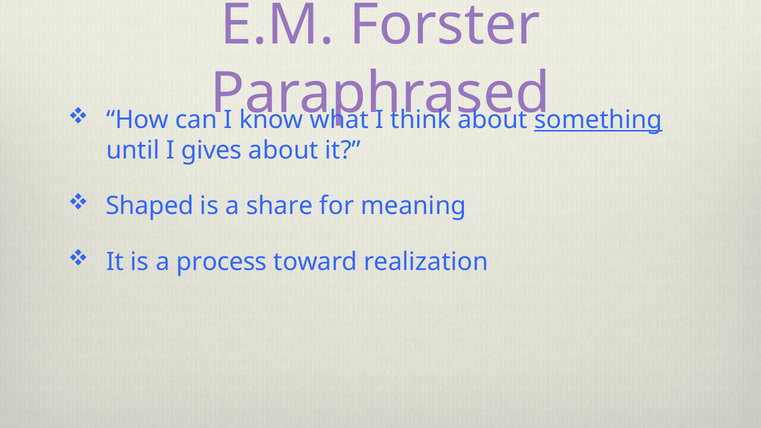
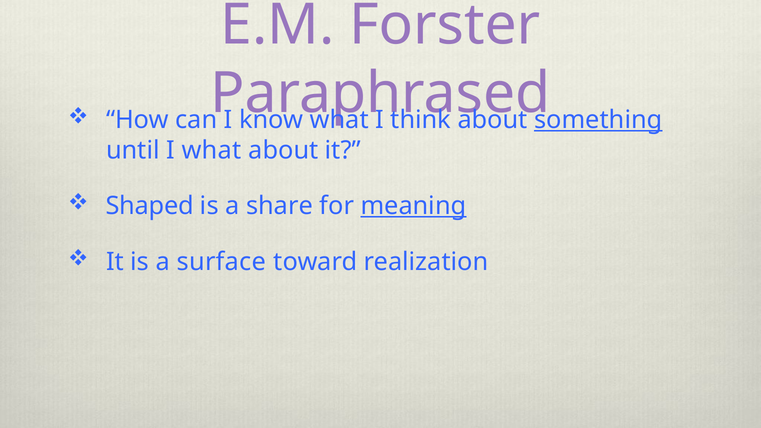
I gives: gives -> what (211, 150)
meaning underline: none -> present (413, 206)
process: process -> surface (222, 262)
